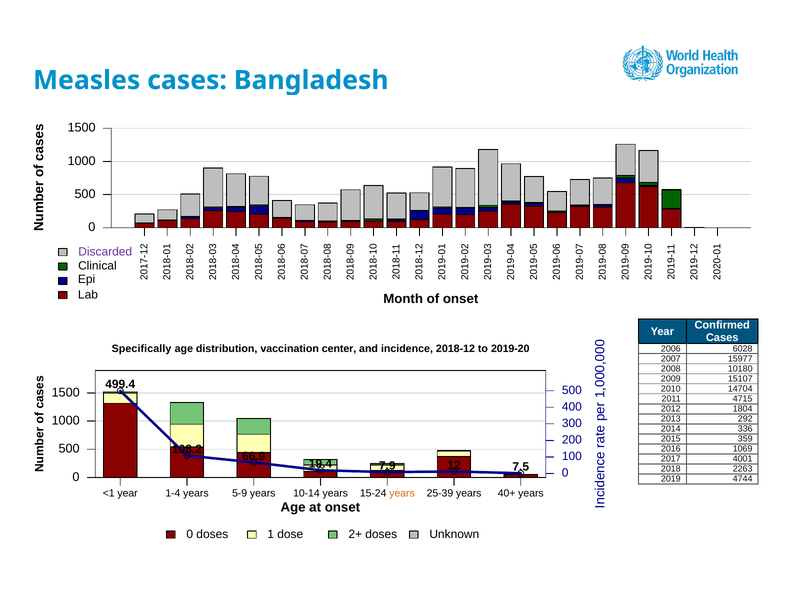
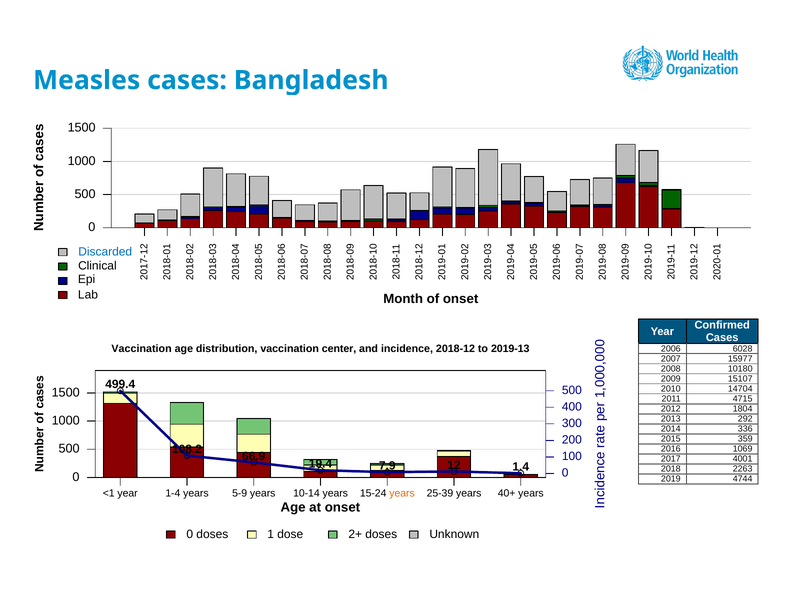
Discarded colour: purple -> blue (105, 252)
Specifically: Specifically -> Vaccination (142, 349)
2019-20: 2019-20 -> 2019-13 (510, 349)
7.5: 7.5 -> 1.4 (521, 467)
